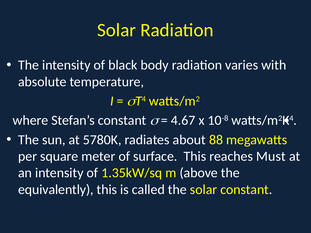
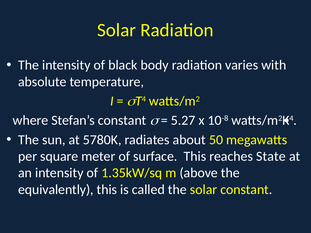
4.67: 4.67 -> 5.27 (183, 121)
88: 88 -> 50 (216, 140)
Must: Must -> State (271, 156)
